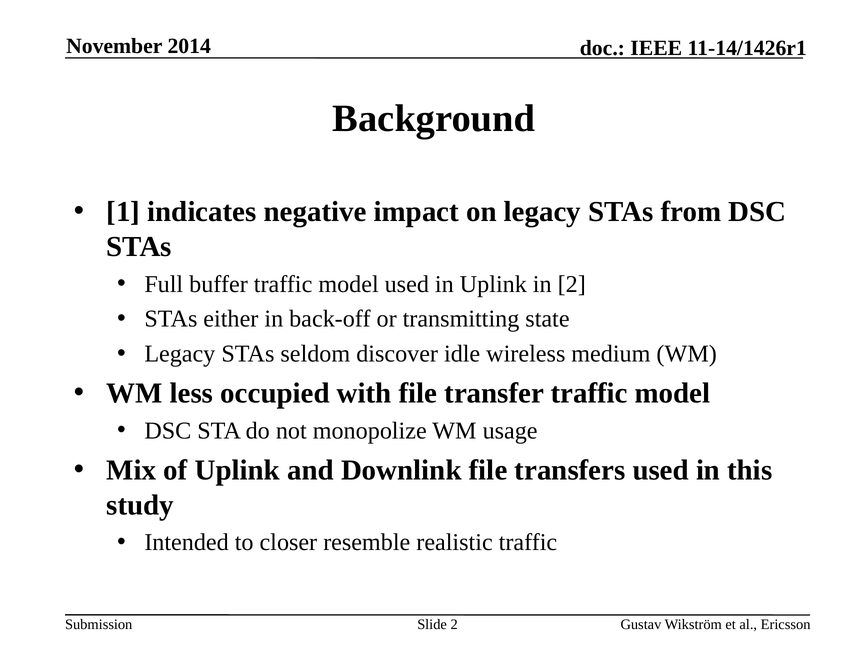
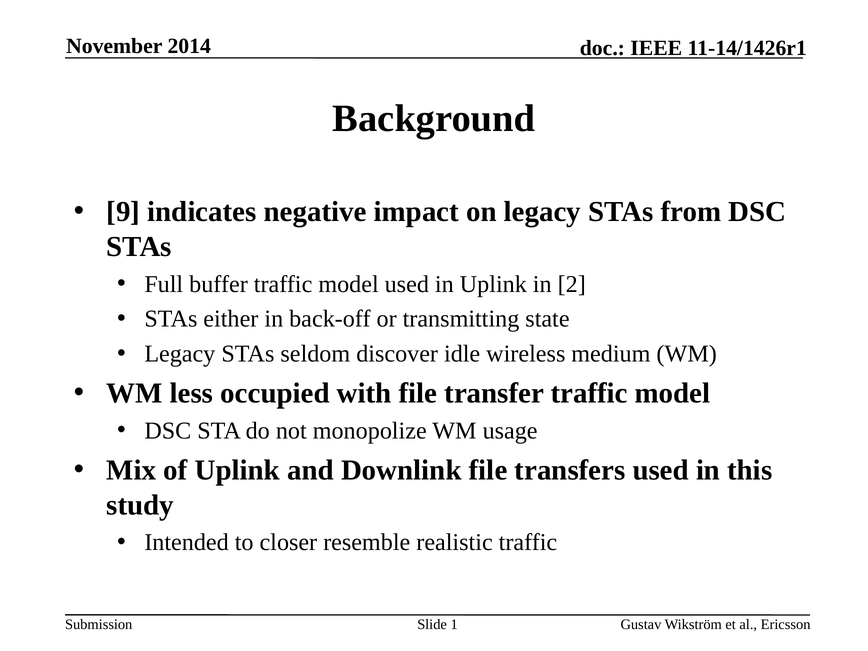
1: 1 -> 9 (123, 212)
Slide 2: 2 -> 1 (454, 624)
